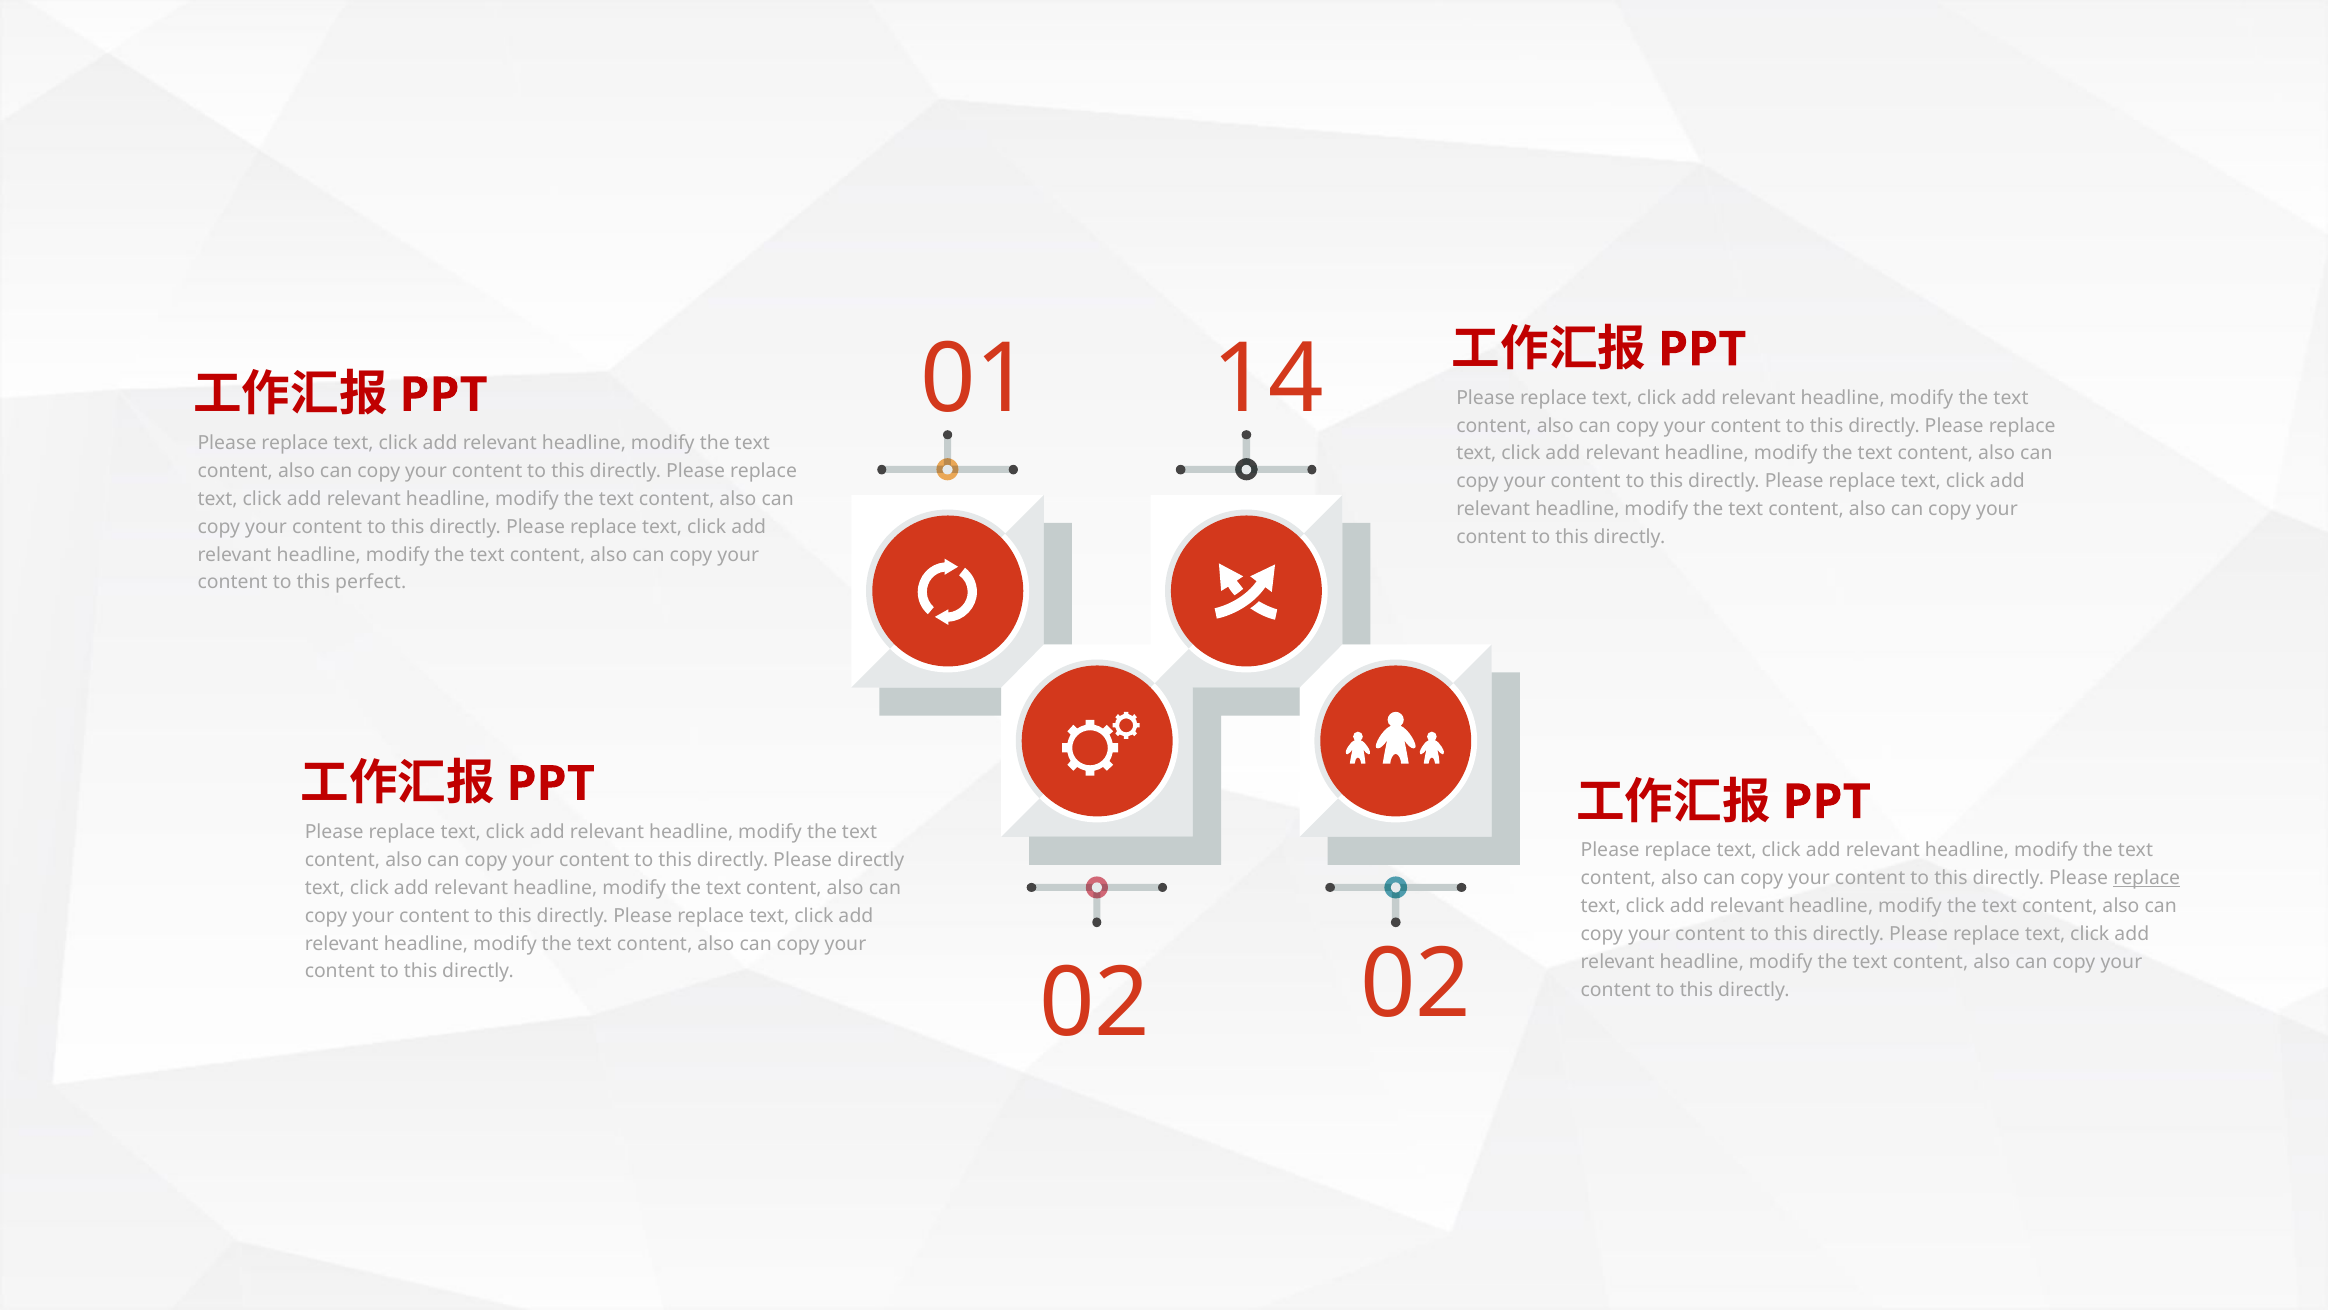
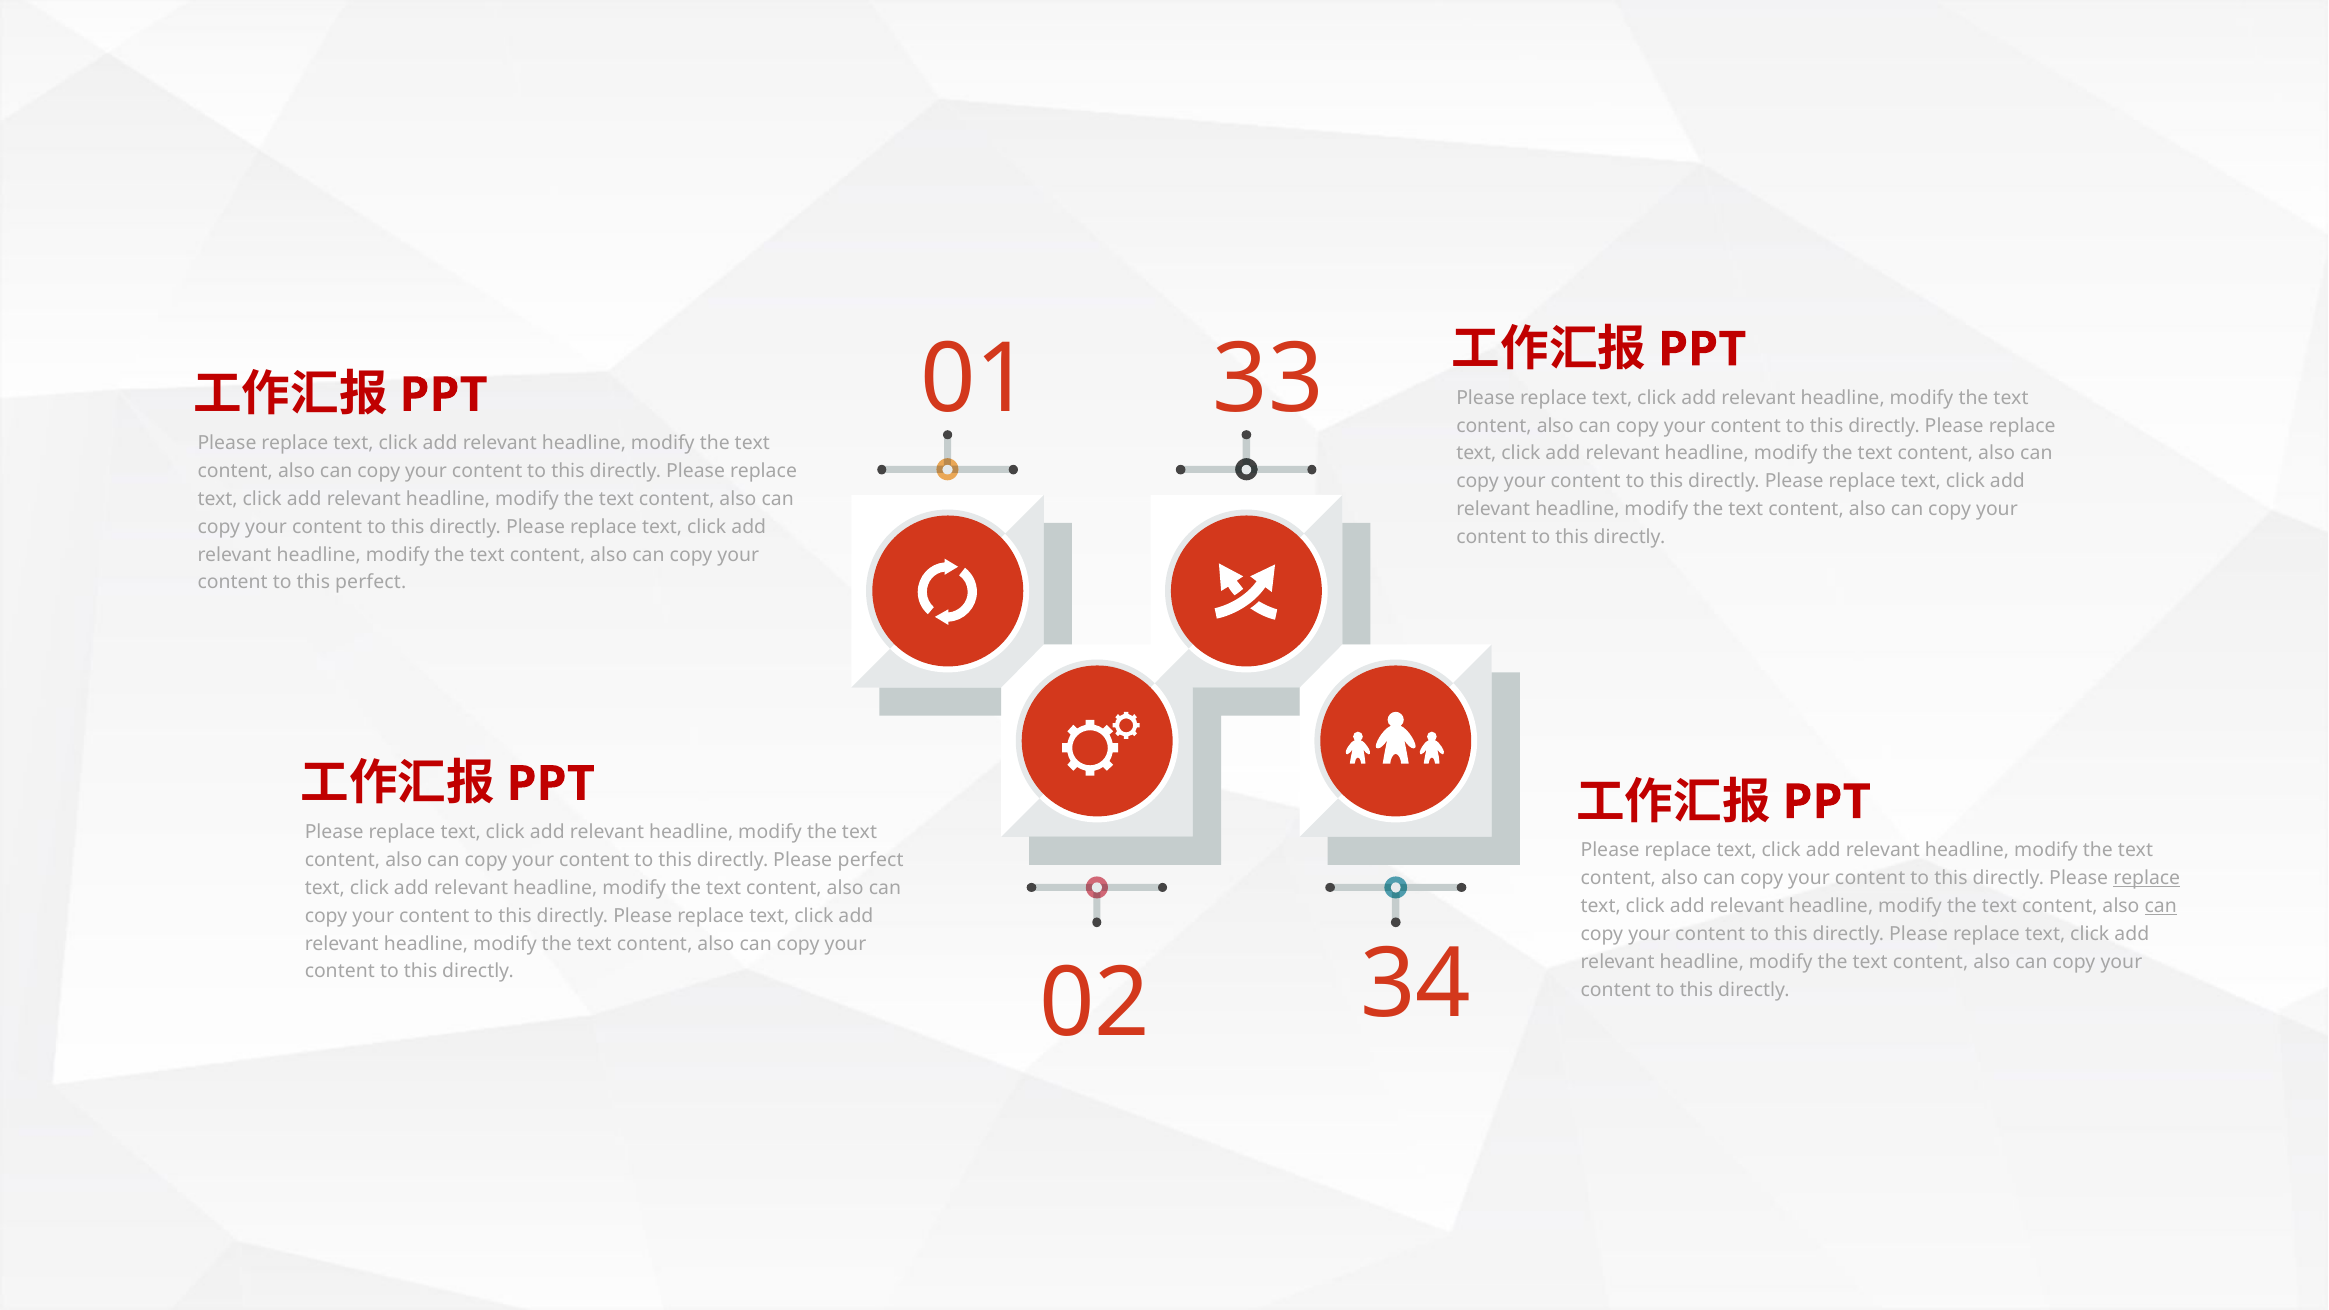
14: 14 -> 33 (1268, 380)
Please directly: directly -> perfect (871, 860)
can underline: none -> present (2161, 906)
02 02: 02 -> 34 (1416, 985)
